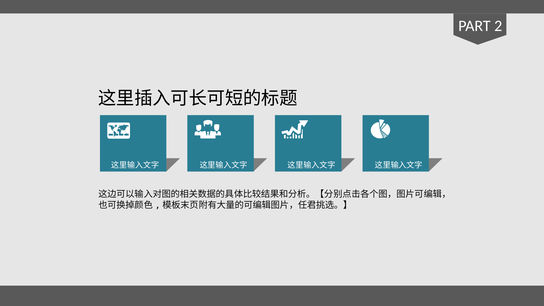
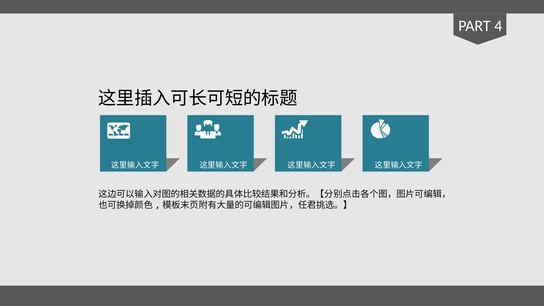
2: 2 -> 4 (498, 26)
